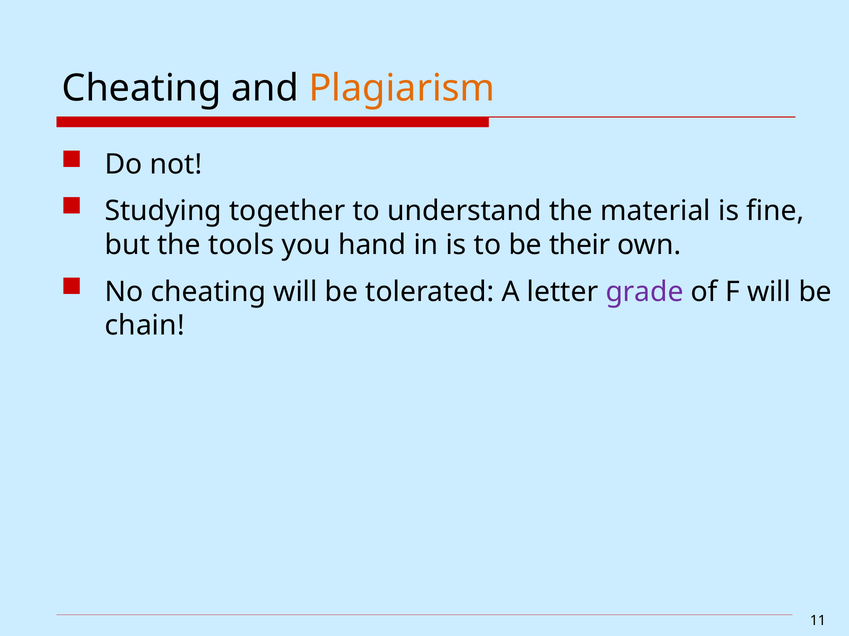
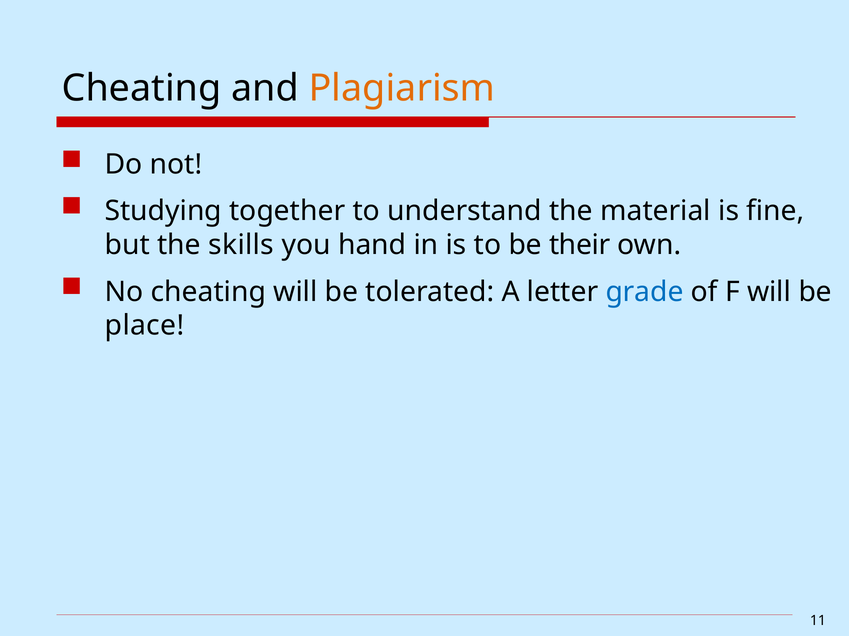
tools: tools -> skills (241, 245)
grade colour: purple -> blue (645, 292)
chain: chain -> place (145, 326)
